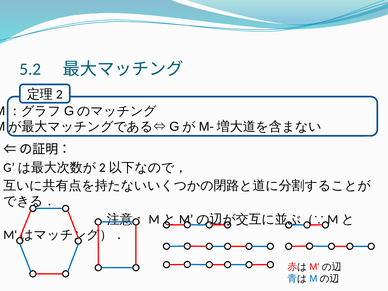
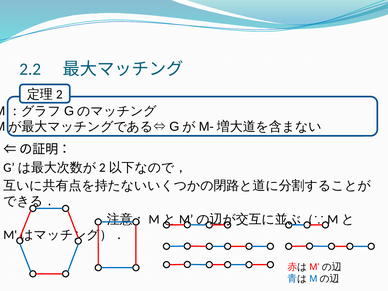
5.2: 5.2 -> 2.2 (30, 69)
